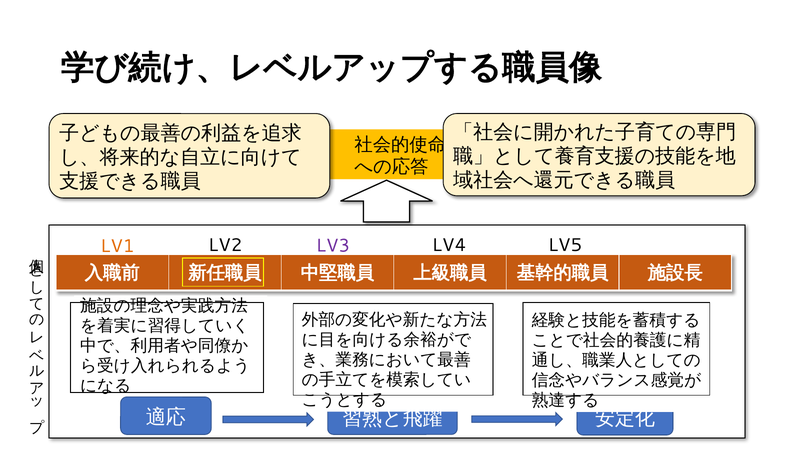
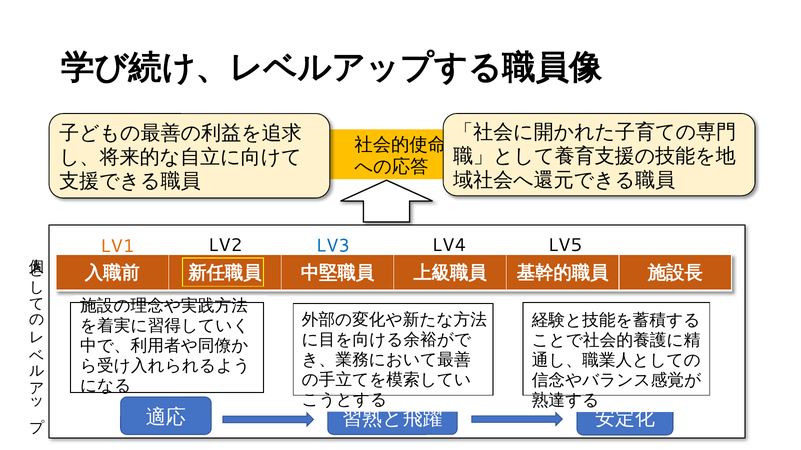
LV3 colour: purple -> blue (333, 246)
